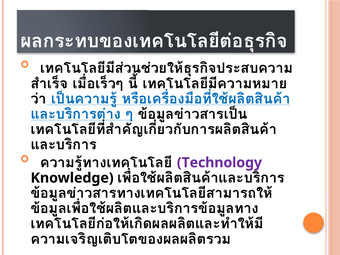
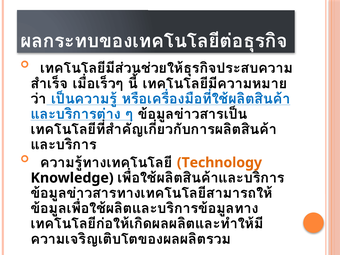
Technology colour: purple -> orange (219, 163)
